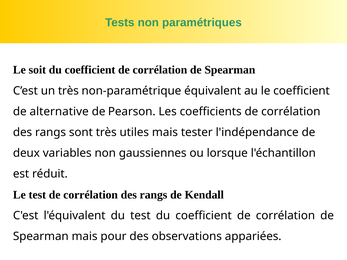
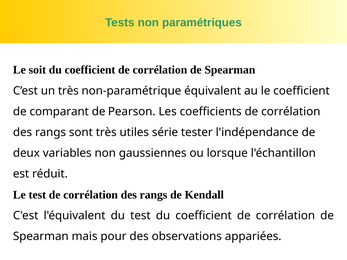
alternative: alternative -> comparant (59, 112)
utiles mais: mais -> série (165, 132)
